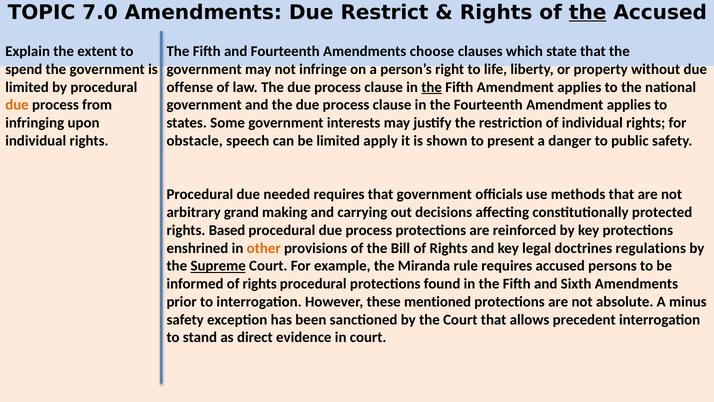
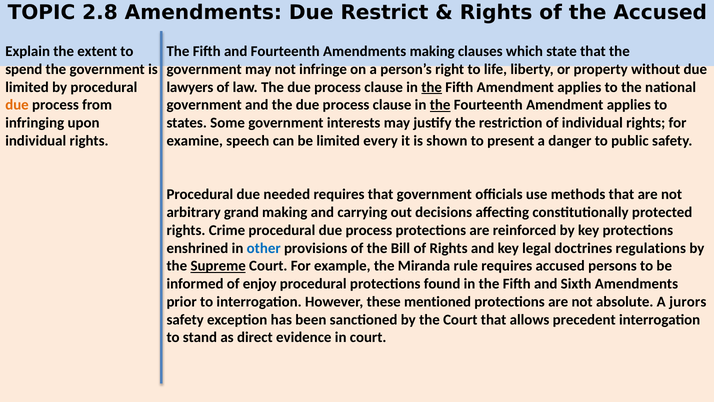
7.0: 7.0 -> 2.8 (100, 12)
the underline: present -> none (588, 12)
Amendments choose: choose -> making (432, 51)
offense: offense -> lawyers (190, 87)
the underline: none -> present (440, 105)
obstacle: obstacle -> examine (195, 141)
apply: apply -> every (381, 141)
Based: Based -> Crime (227, 230)
other colour: orange -> blue (264, 248)
informed of rights: rights -> enjoy (260, 284)
minus: minus -> jurors (688, 301)
